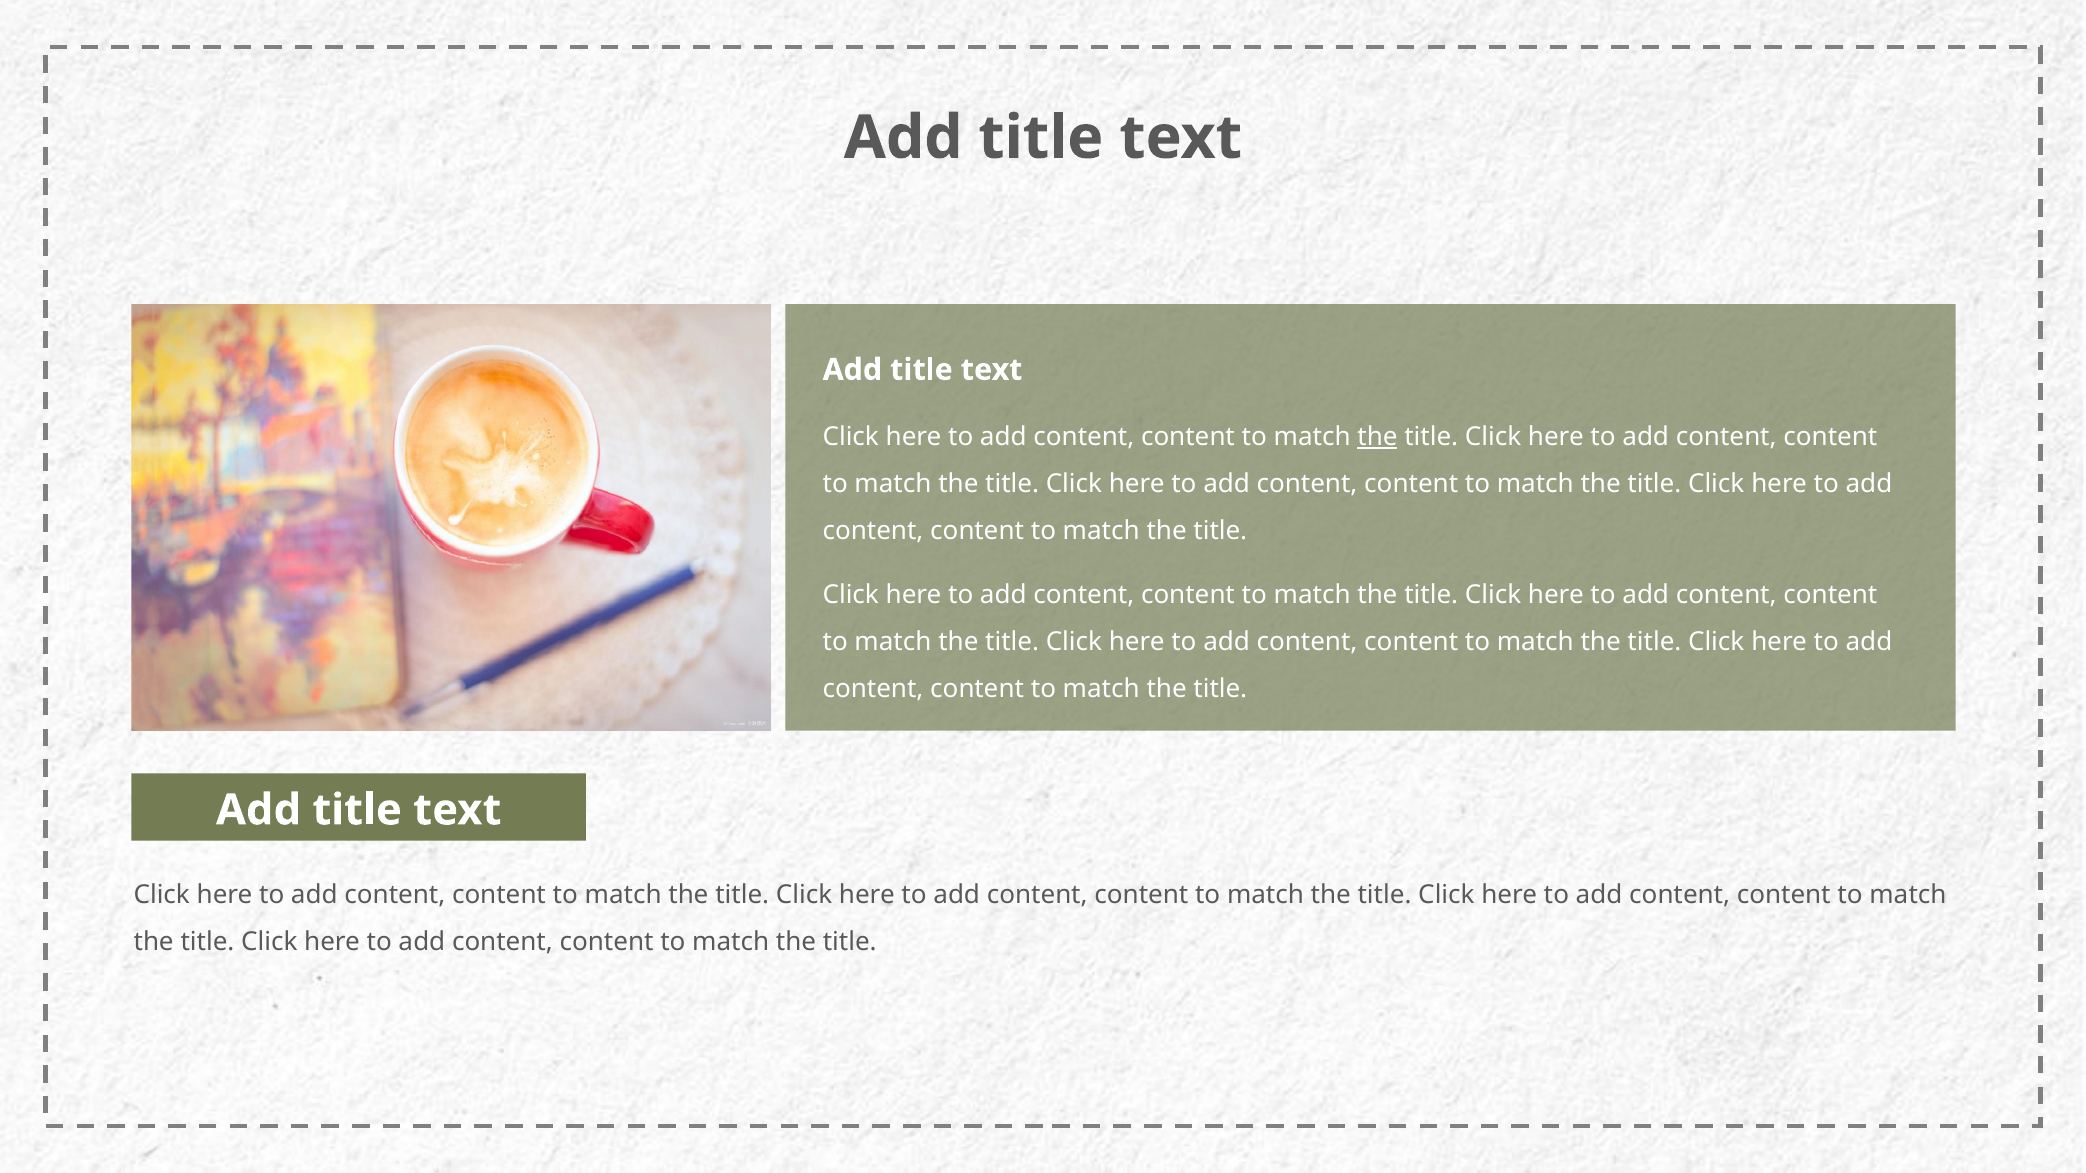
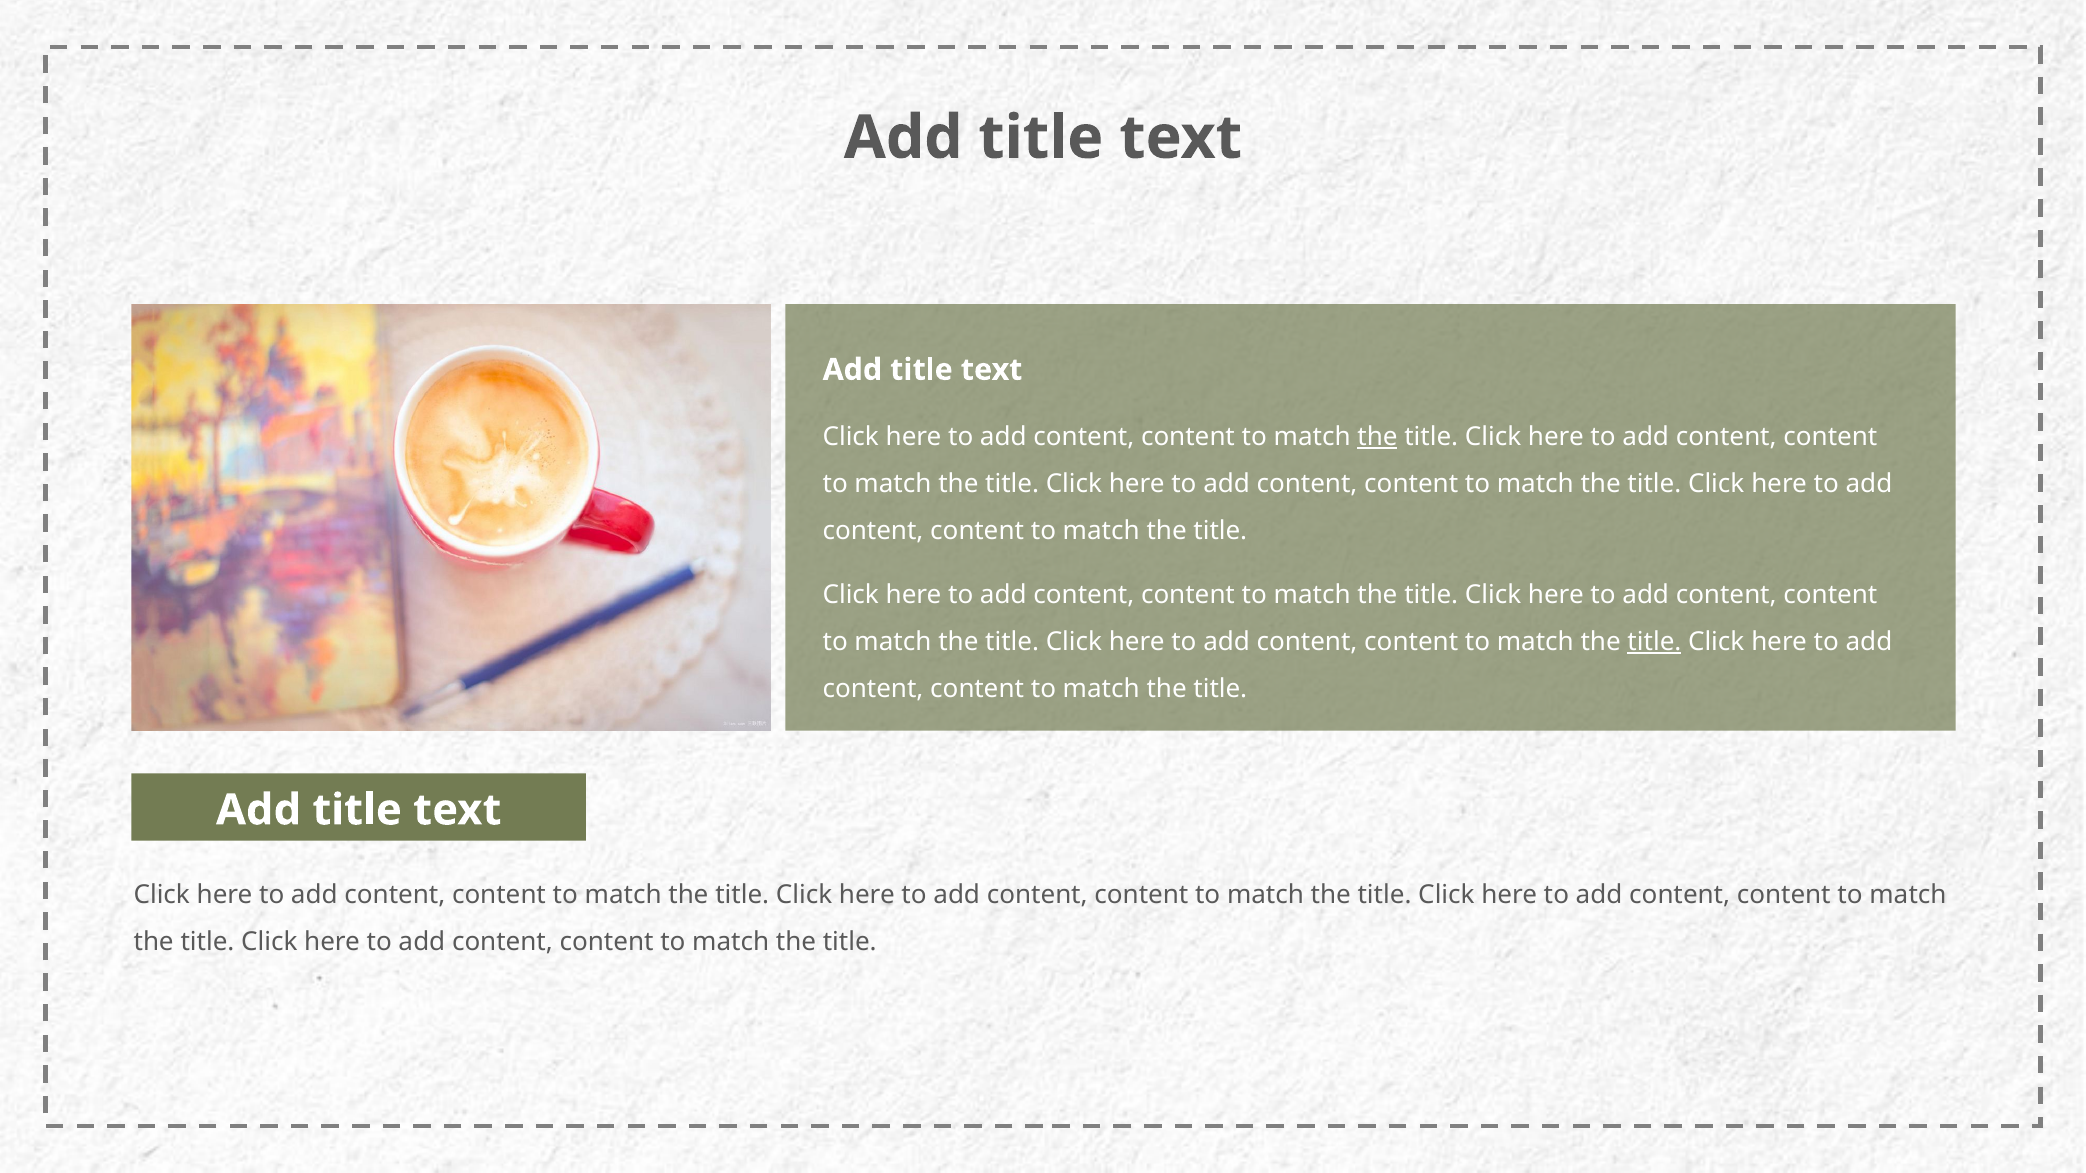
title underline: none -> present (1654, 642)
